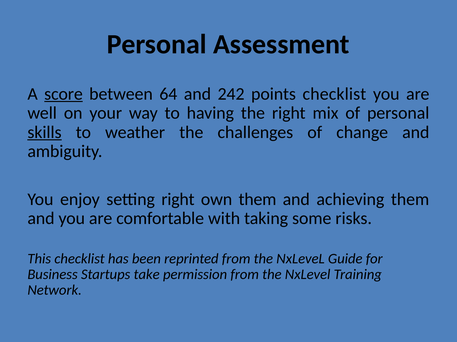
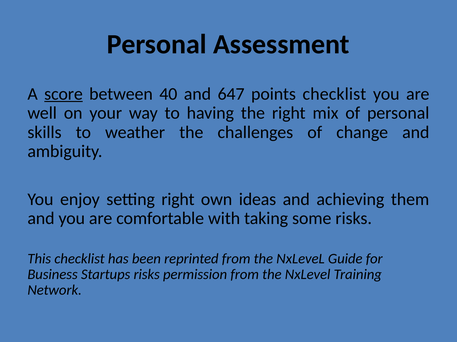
64: 64 -> 40 (168, 94)
242: 242 -> 647 (231, 94)
skills underline: present -> none (44, 133)
own them: them -> ideas (258, 200)
Startups take: take -> risks (147, 275)
